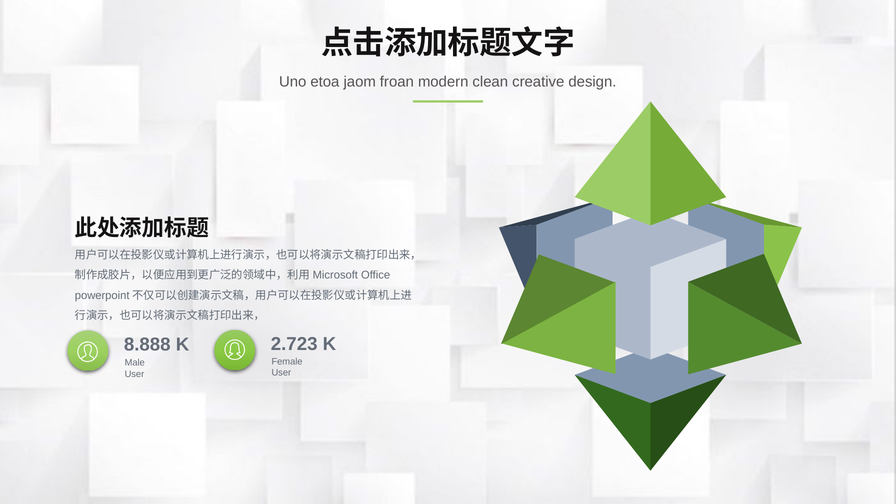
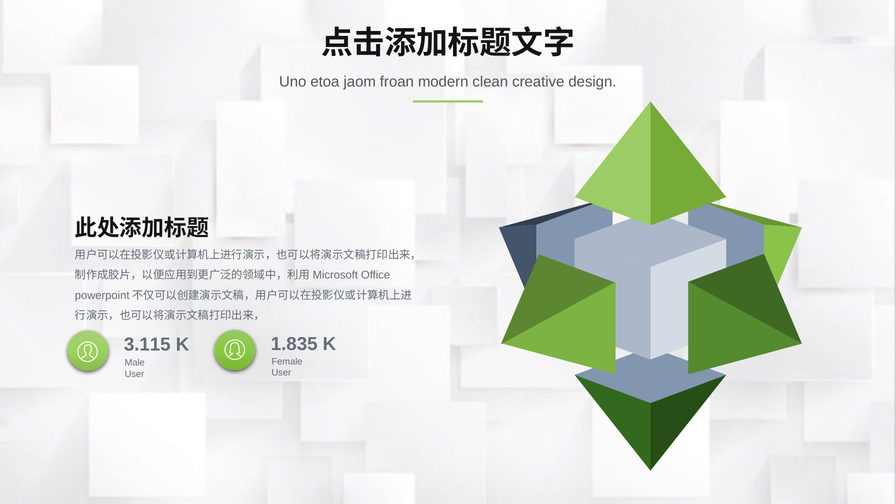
2.723: 2.723 -> 1.835 (294, 344)
8.888: 8.888 -> 3.115 (147, 344)
